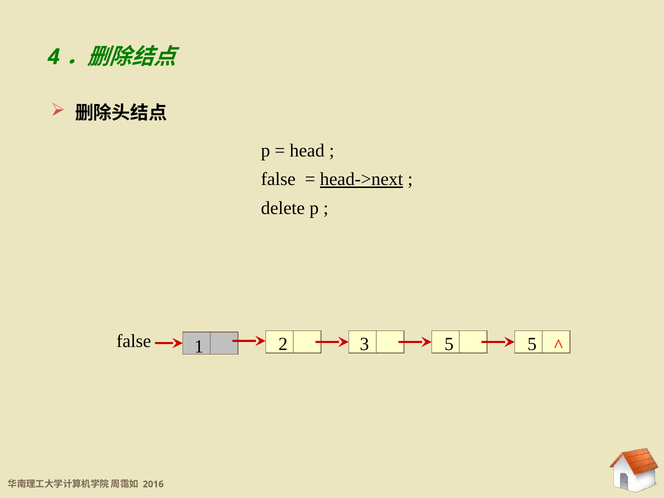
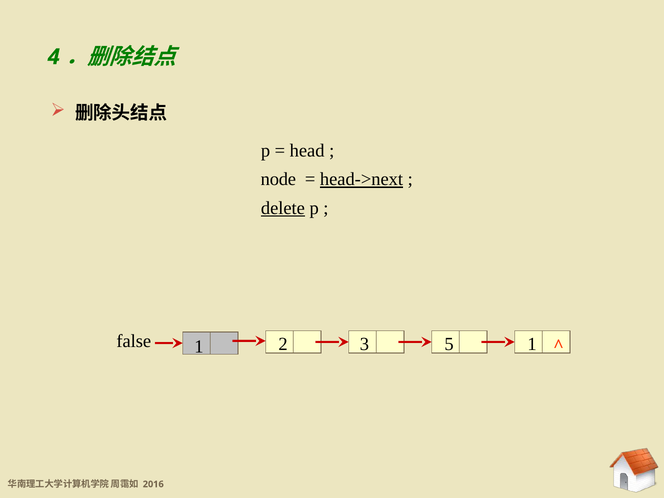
false: false -> node (278, 179)
delete underline: none -> present (283, 208)
5 5: 5 -> 1 (532, 344)
